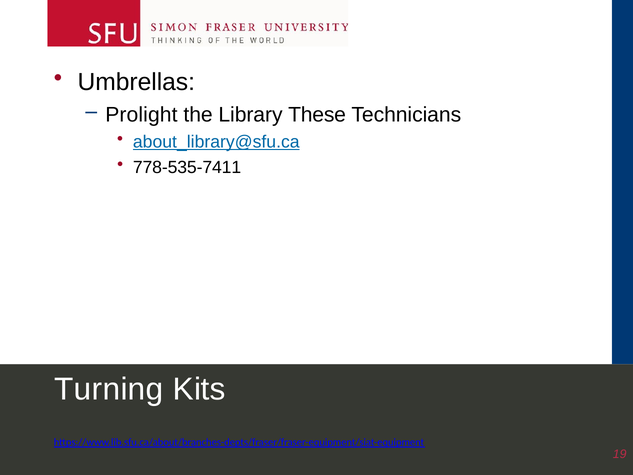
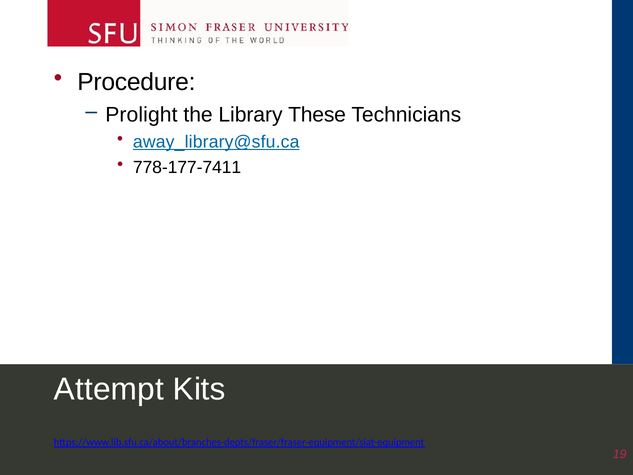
Umbrellas: Umbrellas -> Procedure (136, 82)
about_library@sfu.ca: about_library@sfu.ca -> away_library@sfu.ca (216, 142)
778-535-7411: 778-535-7411 -> 778-177-7411 (187, 167)
Turning: Turning -> Attempt (109, 389)
